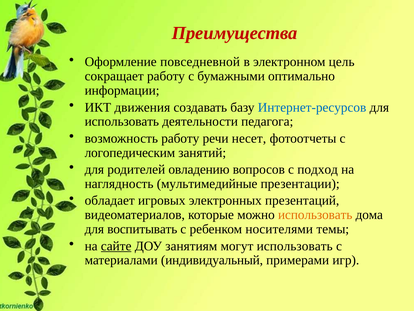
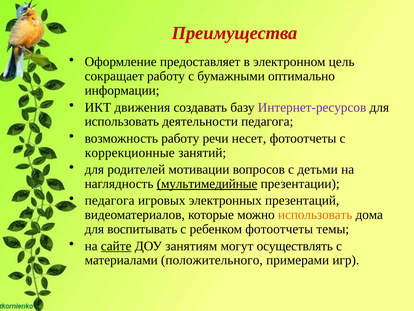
повседневной: повседневной -> предоставляет (200, 62)
Интернет-ресурсов colour: blue -> purple (312, 107)
логопедическим: логопедическим -> коррекционные (130, 152)
овладению: овладению -> мотивации (199, 169)
подход: подход -> детьми (318, 169)
мультимедийные underline: none -> present (207, 184)
обладает: обладает -> педагога (110, 200)
ребенком носителями: носителями -> фотоотчеты (279, 229)
могут использовать: использовать -> осуществлять (295, 246)
индивидуальный: индивидуальный -> положительного (212, 260)
